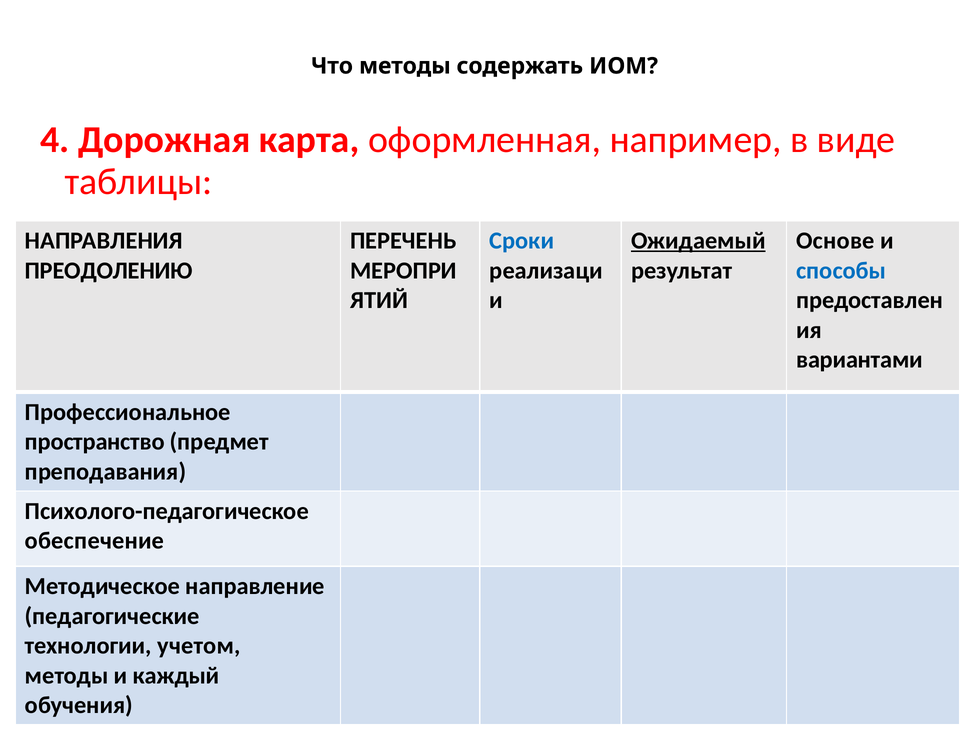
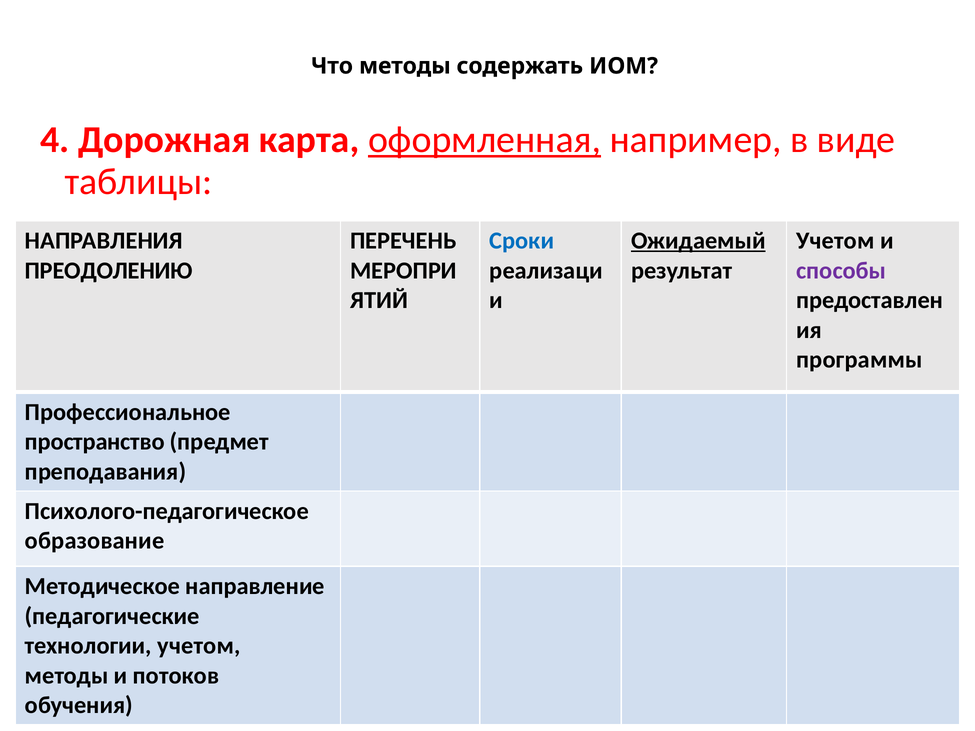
оформленная underline: none -> present (485, 140)
Основе: Основе -> Учетом (835, 241)
способы colour: blue -> purple (841, 271)
вариантами: вариантами -> программы (859, 360)
обеспечение: обеспечение -> образование (95, 541)
каждый: каждый -> потоков (176, 676)
